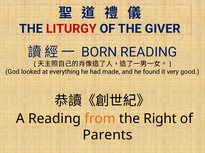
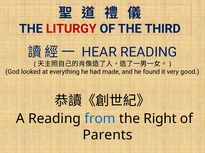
GIVER: GIVER -> THIRD (163, 29)
BORN: BORN -> HEAR (99, 52)
from colour: orange -> blue (100, 119)
